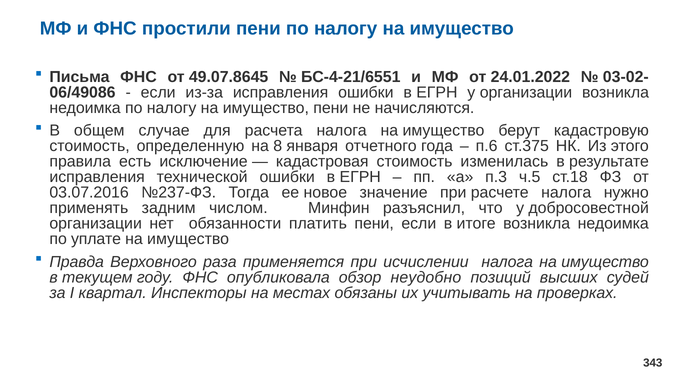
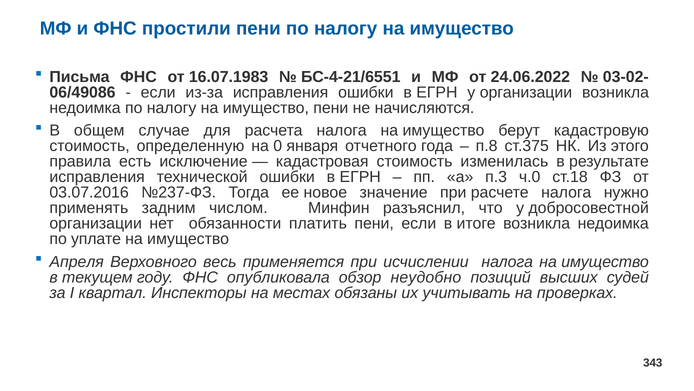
49.07.8645: 49.07.8645 -> 16.07.1983 (229, 77)
24.01.2022: 24.01.2022 -> 24.06.2022 (530, 77)
8: 8 -> 0 (278, 146)
п.6: п.6 -> п.8 (487, 146)
ч.5: ч.5 -> ч.0 (530, 177)
Правда: Правда -> Апреля (77, 261)
раза: раза -> весь (220, 261)
